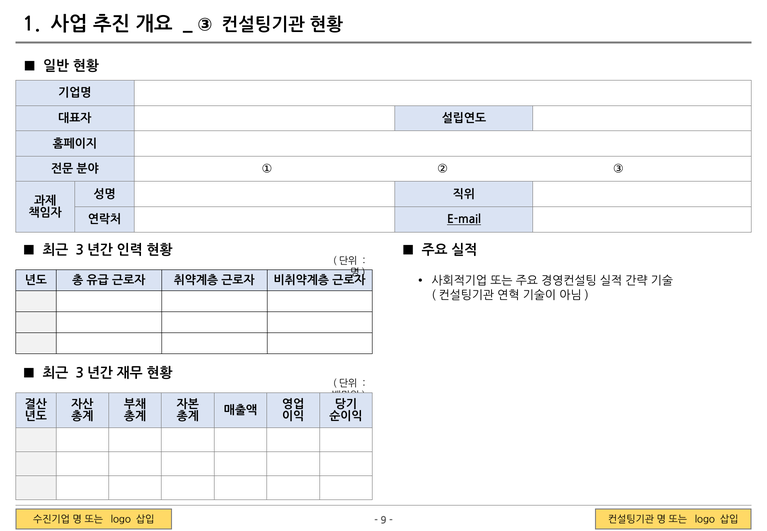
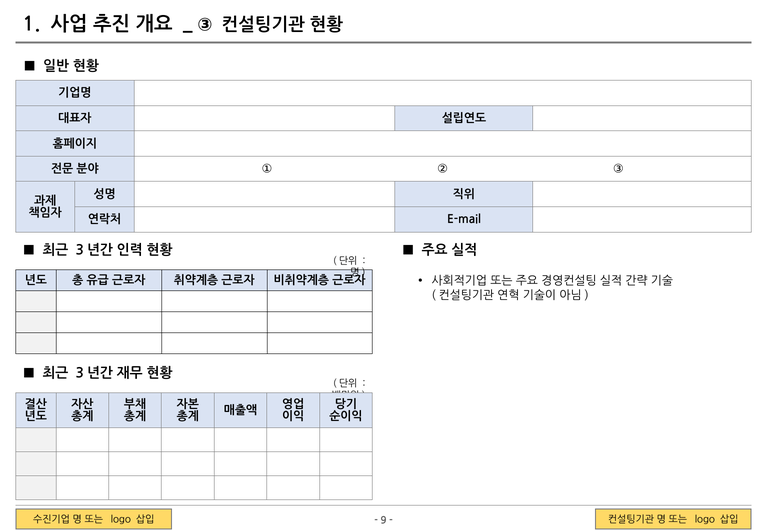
E-mail underline: present -> none (464, 220)
